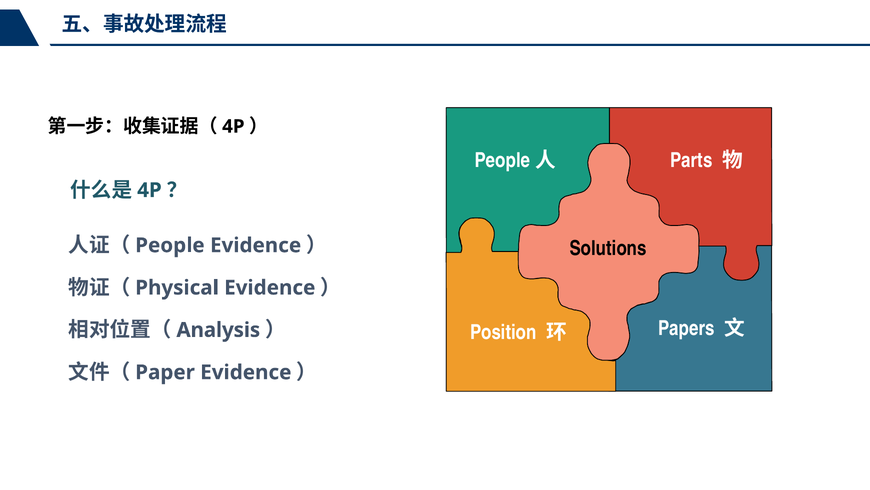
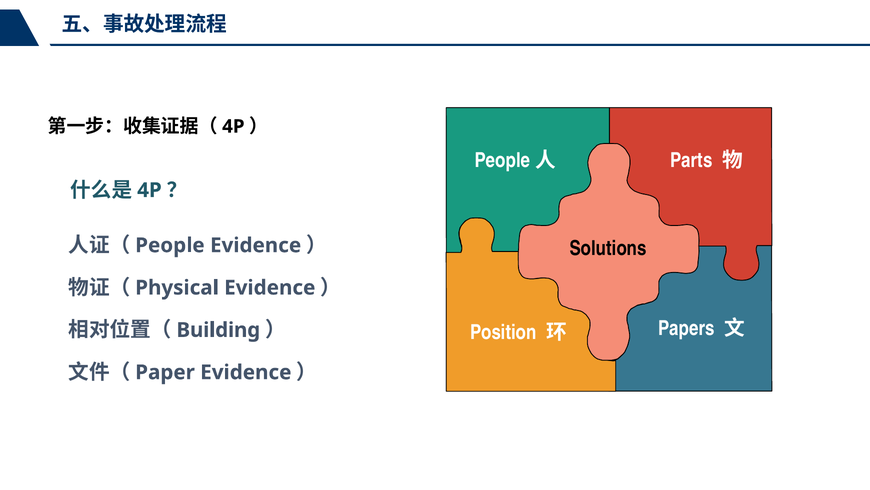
Analysis: Analysis -> Building (218, 330)
